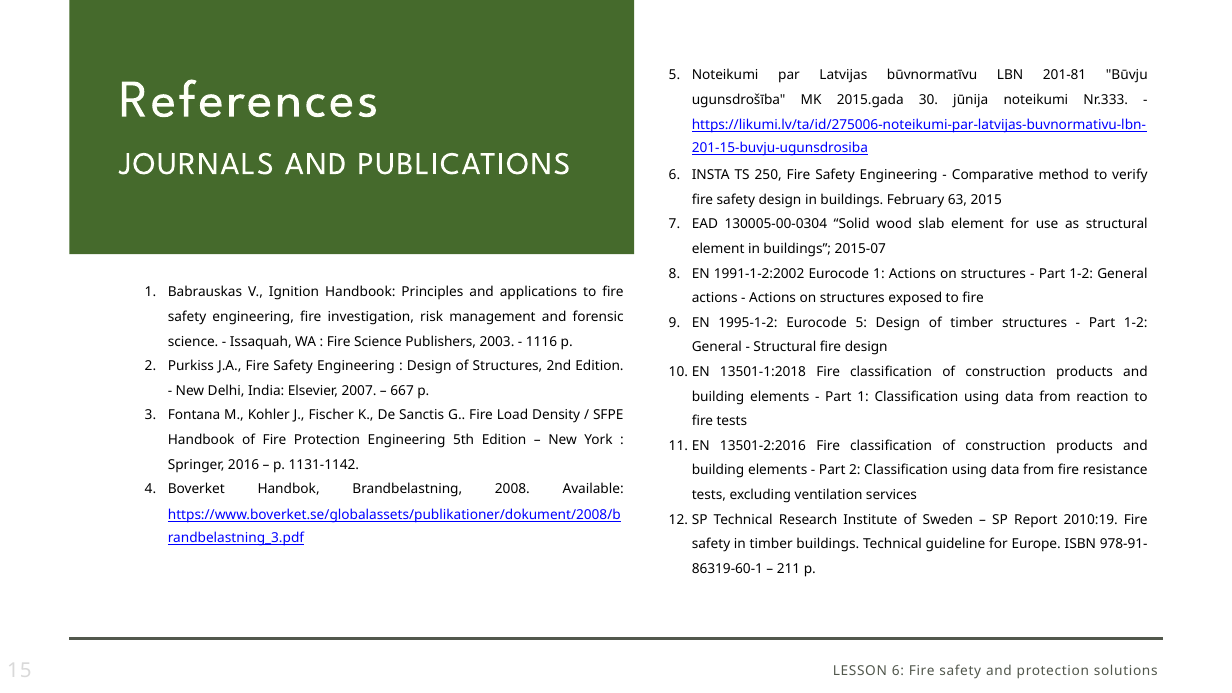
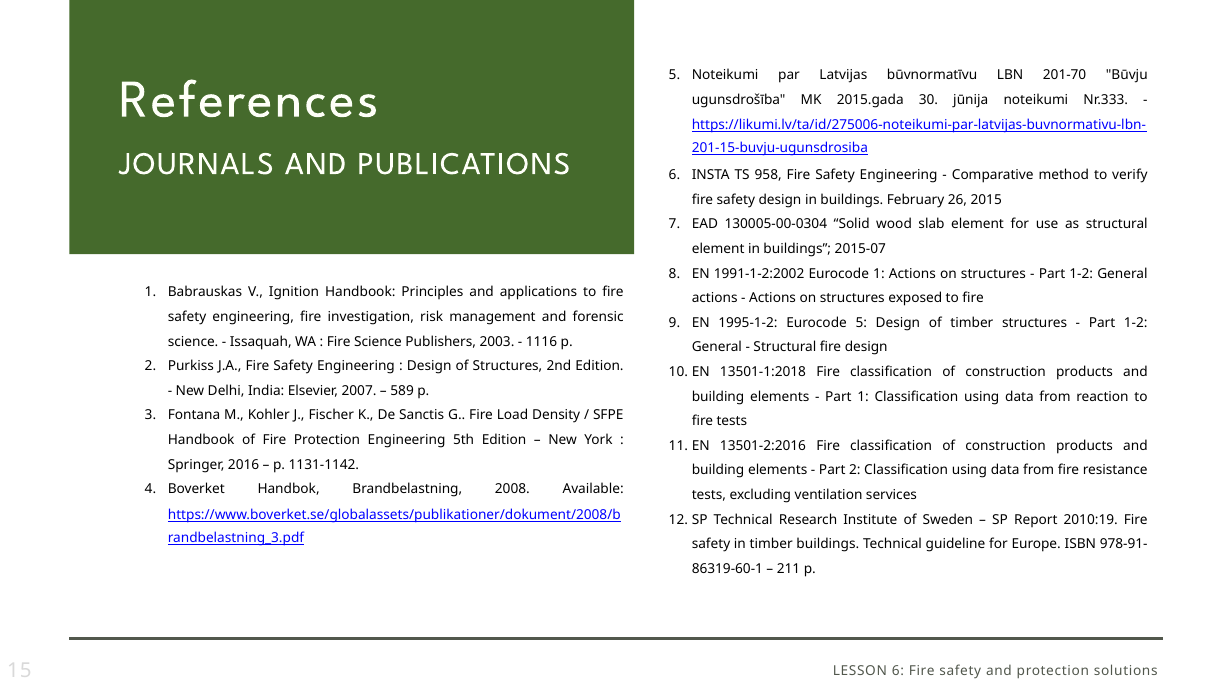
201-81: 201-81 -> 201-70 (1065, 75)
250: 250 -> 958 (768, 175)
63: 63 -> 26 (957, 200)
667: 667 -> 589 (402, 391)
